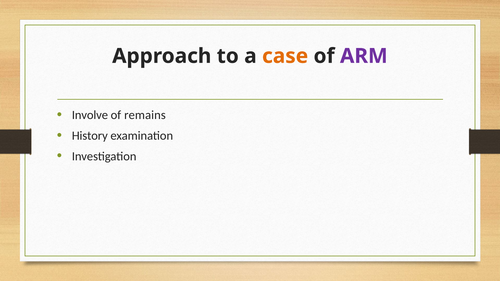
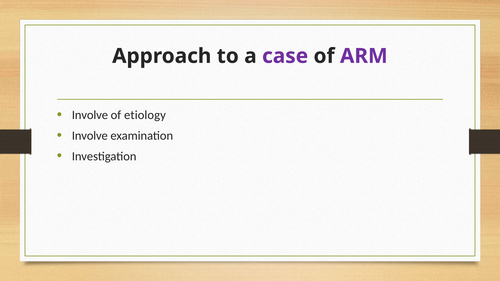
case colour: orange -> purple (285, 56)
remains: remains -> etiology (145, 115)
History: History -> Involve (90, 136)
